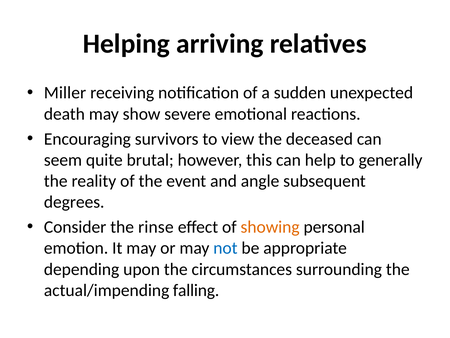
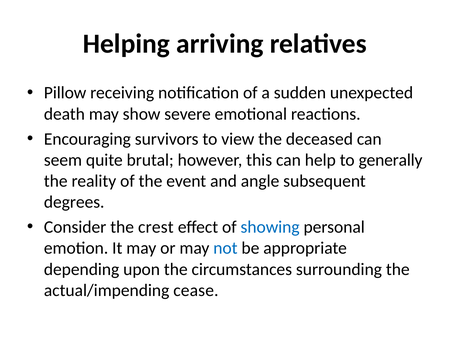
Miller: Miller -> Pillow (65, 93)
rinse: rinse -> crest (156, 227)
showing colour: orange -> blue (270, 227)
falling: falling -> cease (196, 290)
